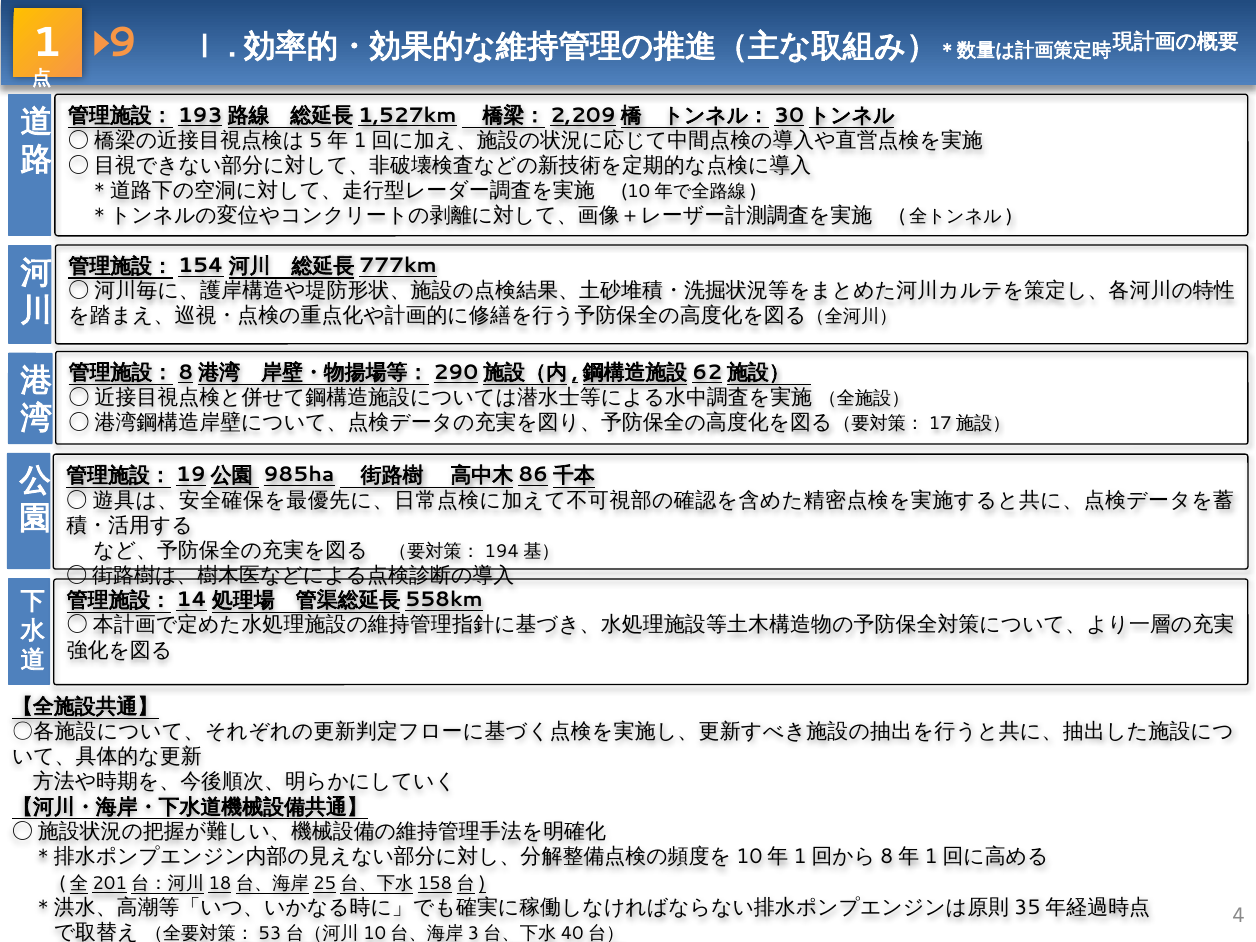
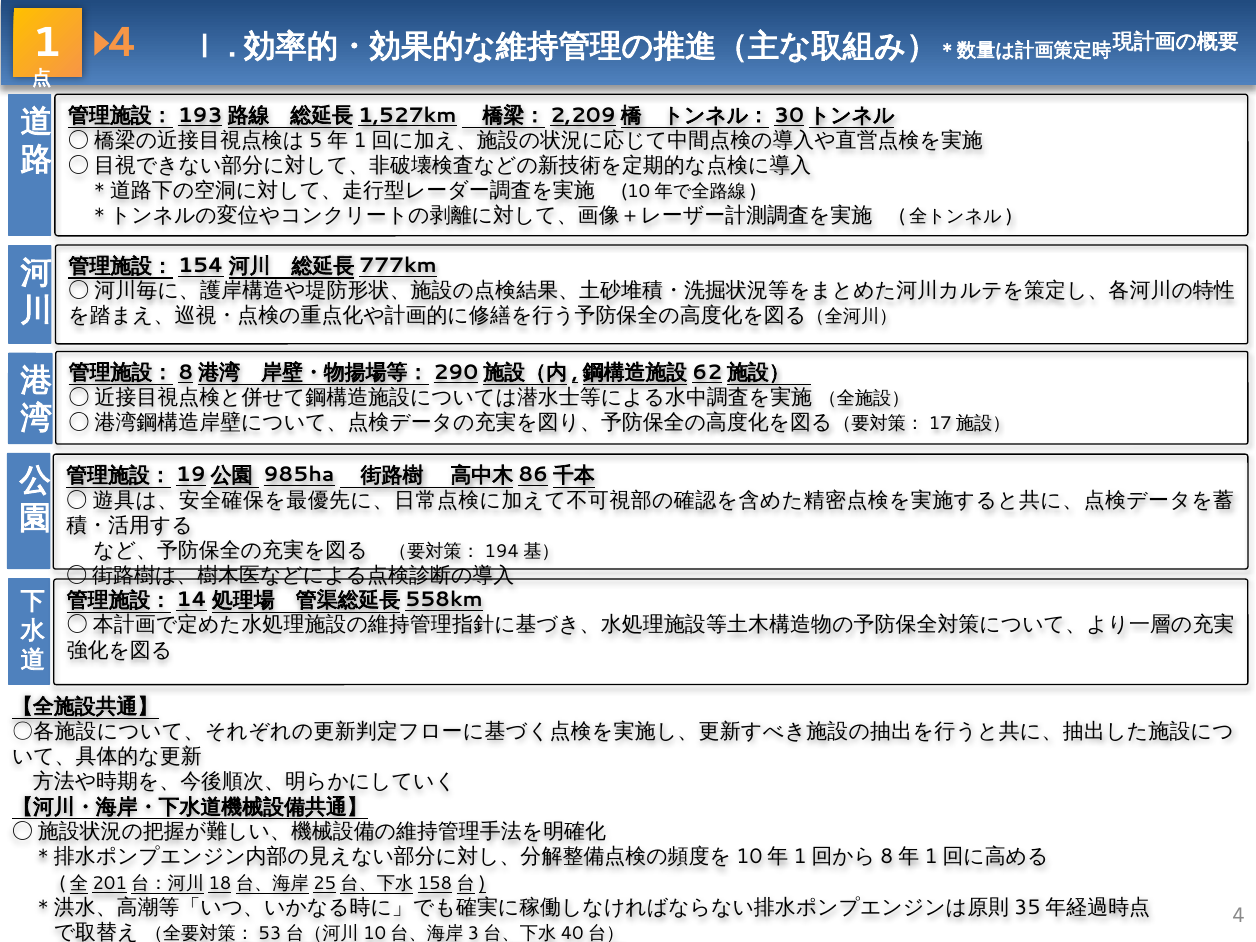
1 9: 9 -> 4 (123, 43)
